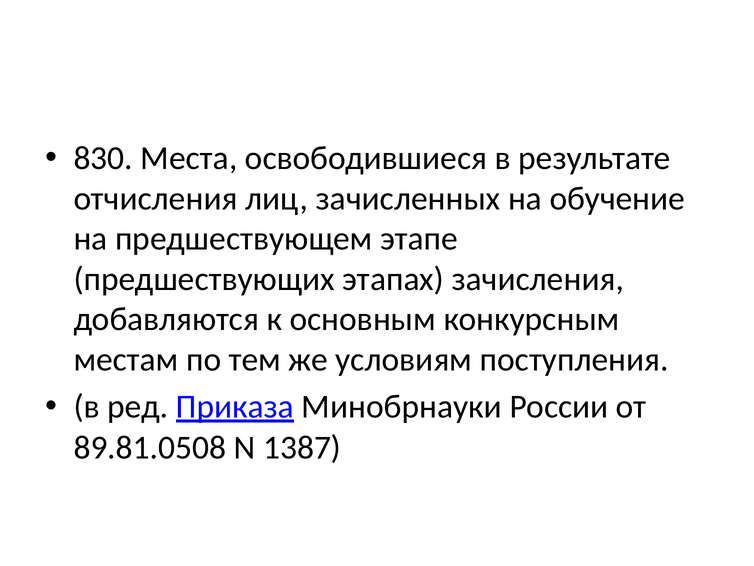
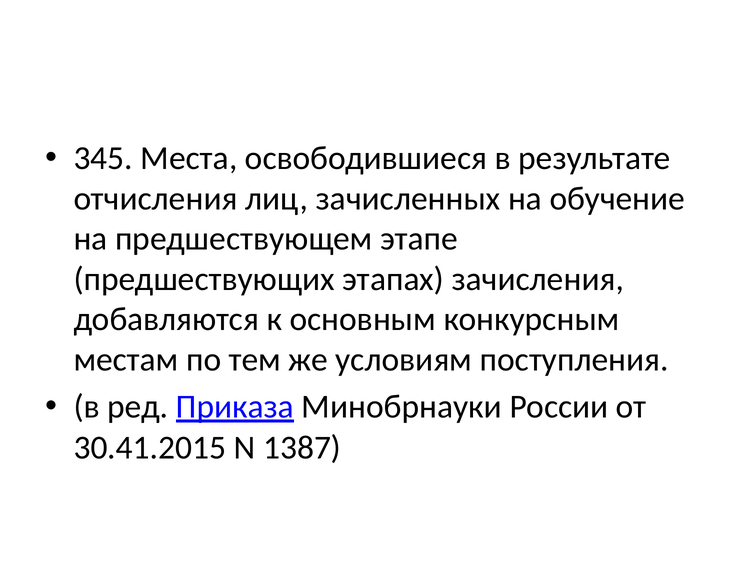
830: 830 -> 345 (103, 158)
89.81.0508: 89.81.0508 -> 30.41.2015 (150, 447)
